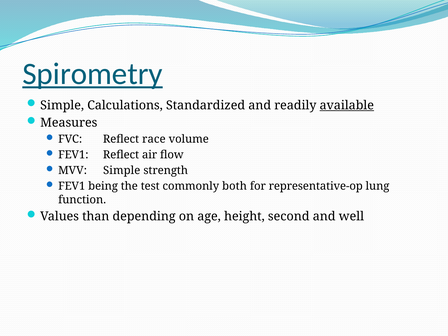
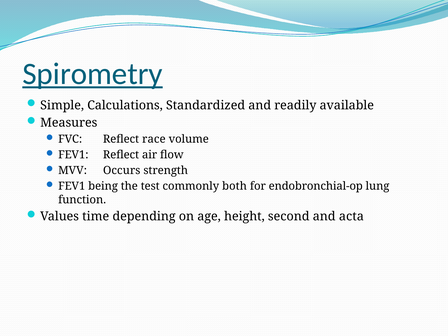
available underline: present -> none (347, 105)
MVV Simple: Simple -> Occurs (122, 171)
representative-op: representative-op -> endobronchial-op (316, 186)
than: than -> time (96, 216)
well: well -> acta (351, 216)
